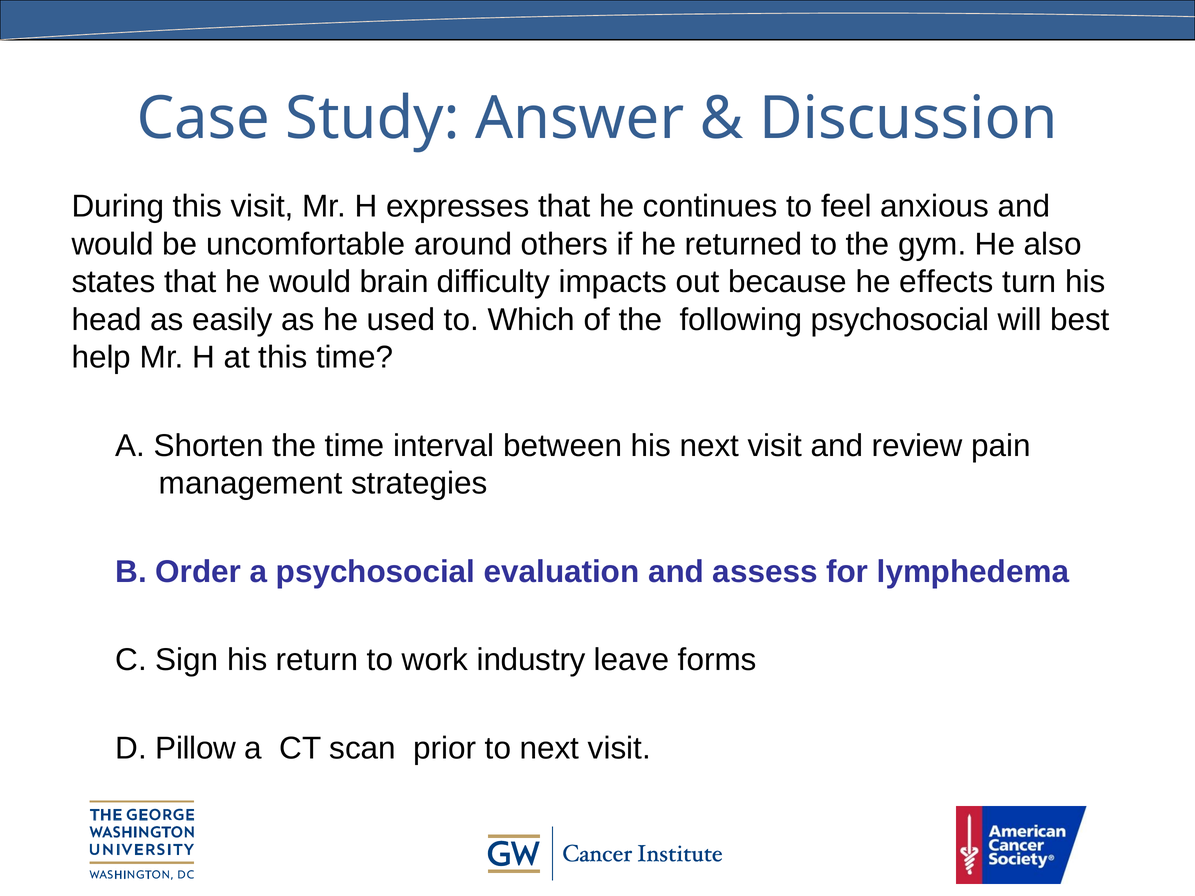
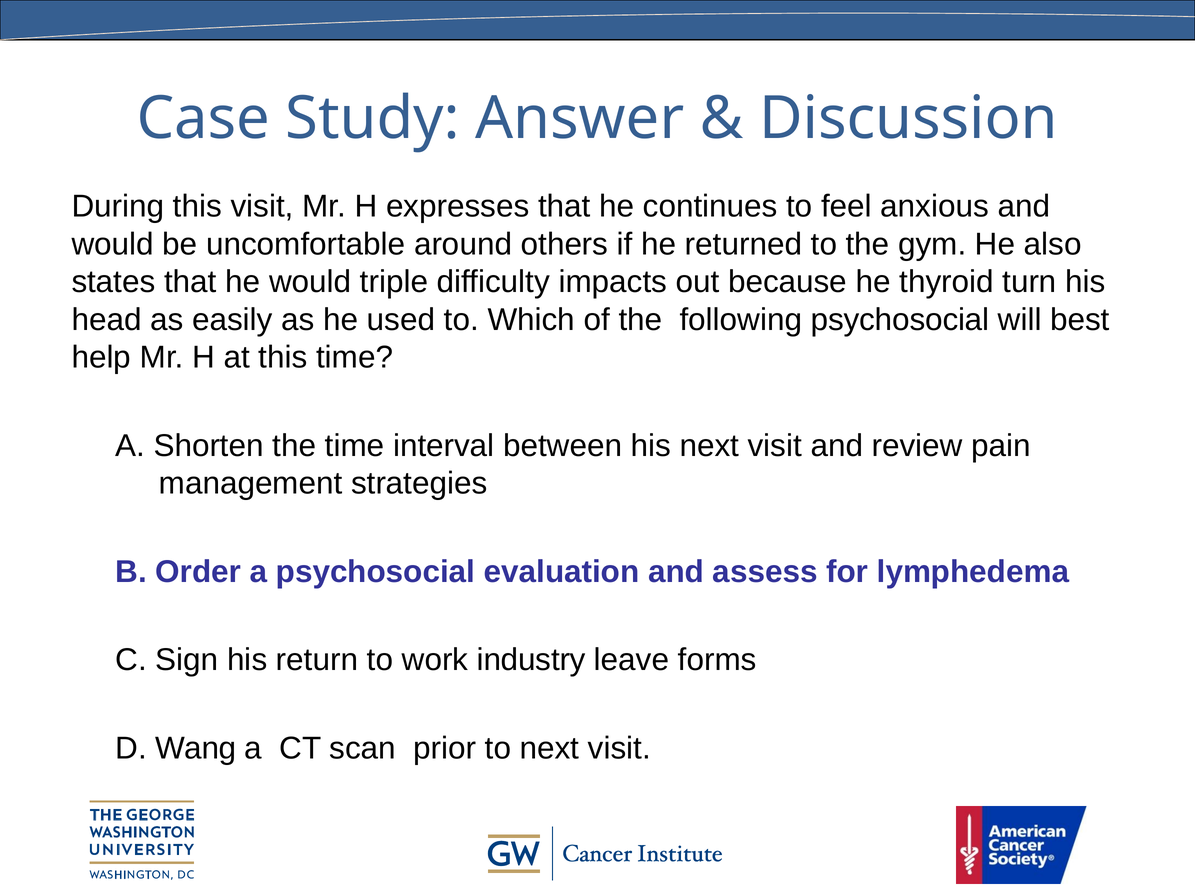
brain: brain -> triple (394, 282)
effects: effects -> thyroid (947, 282)
Pillow: Pillow -> Wang (196, 749)
